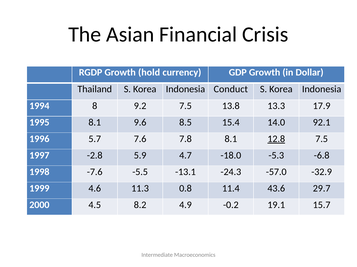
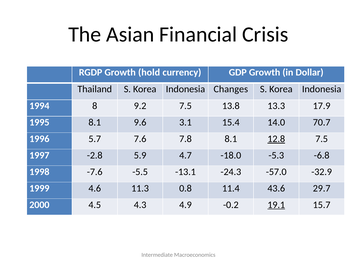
Conduct: Conduct -> Changes (231, 89)
8.5: 8.5 -> 3.1 (185, 123)
92.1: 92.1 -> 70.7 (322, 123)
8.2: 8.2 -> 4.3 (140, 205)
19.1 underline: none -> present (276, 205)
